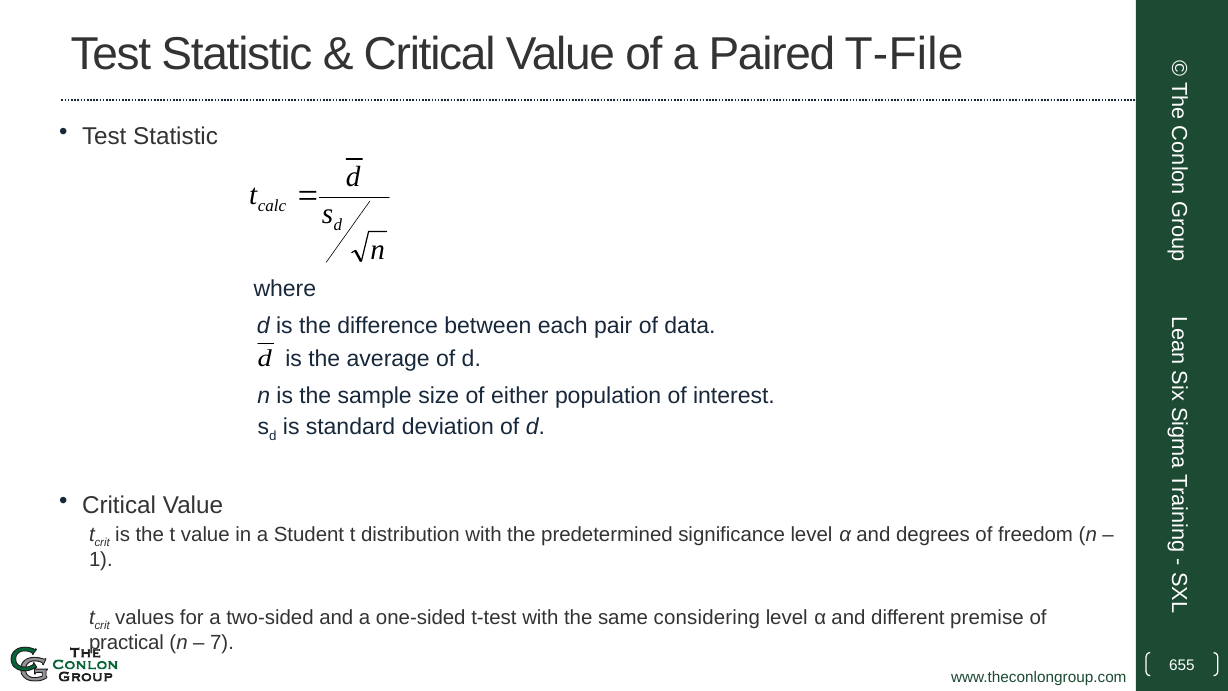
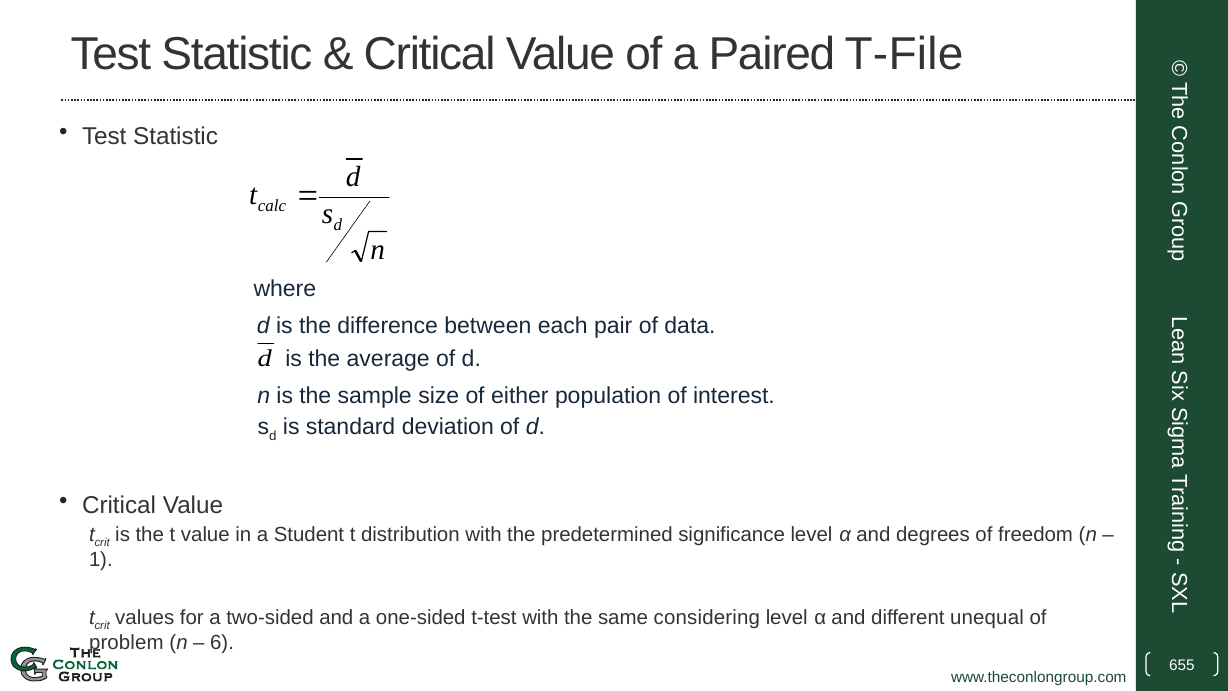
premise: premise -> unequal (987, 618)
practical: practical -> problem (126, 643)
7: 7 -> 6 (222, 643)
